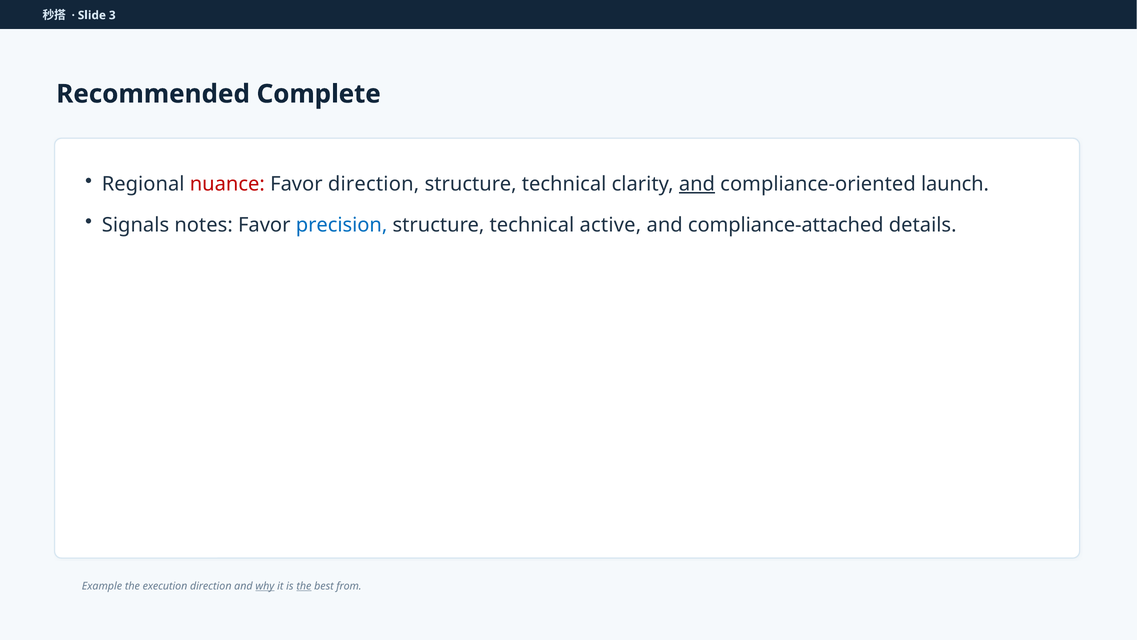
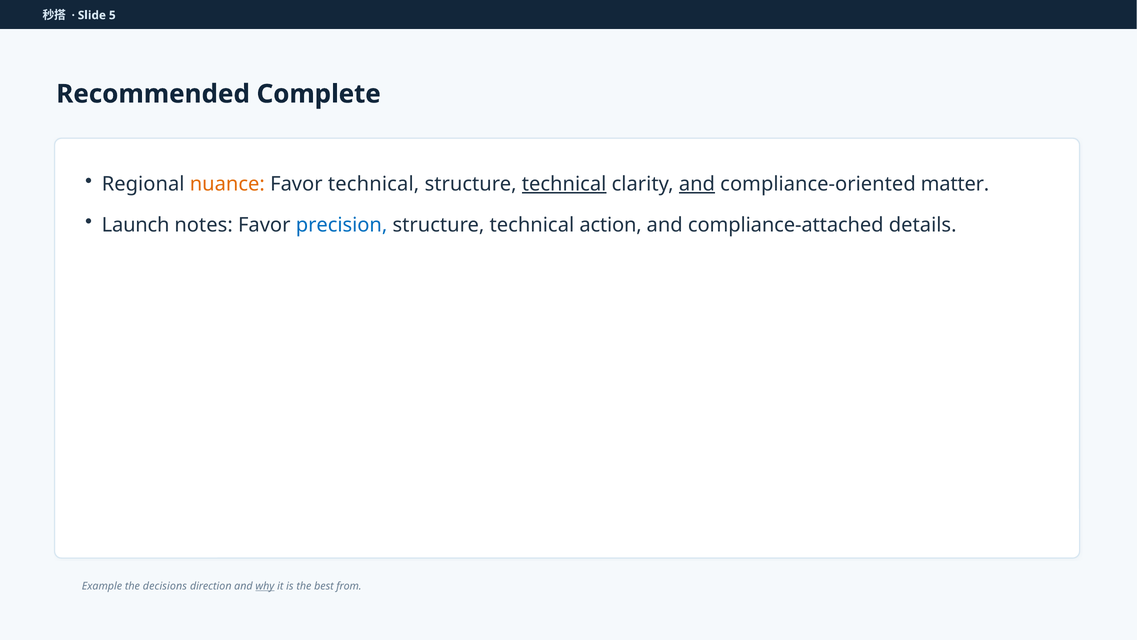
3: 3 -> 5 (112, 15)
nuance colour: red -> orange (227, 184)
Favor direction: direction -> technical (374, 184)
technical underline: none -> present (564, 184)
launch: launch -> matter (955, 184)
Signals: Signals -> Launch (136, 225)
active: active -> action (611, 225)
execution: execution -> decisions (165, 586)
the underline: present -> none (304, 586)
